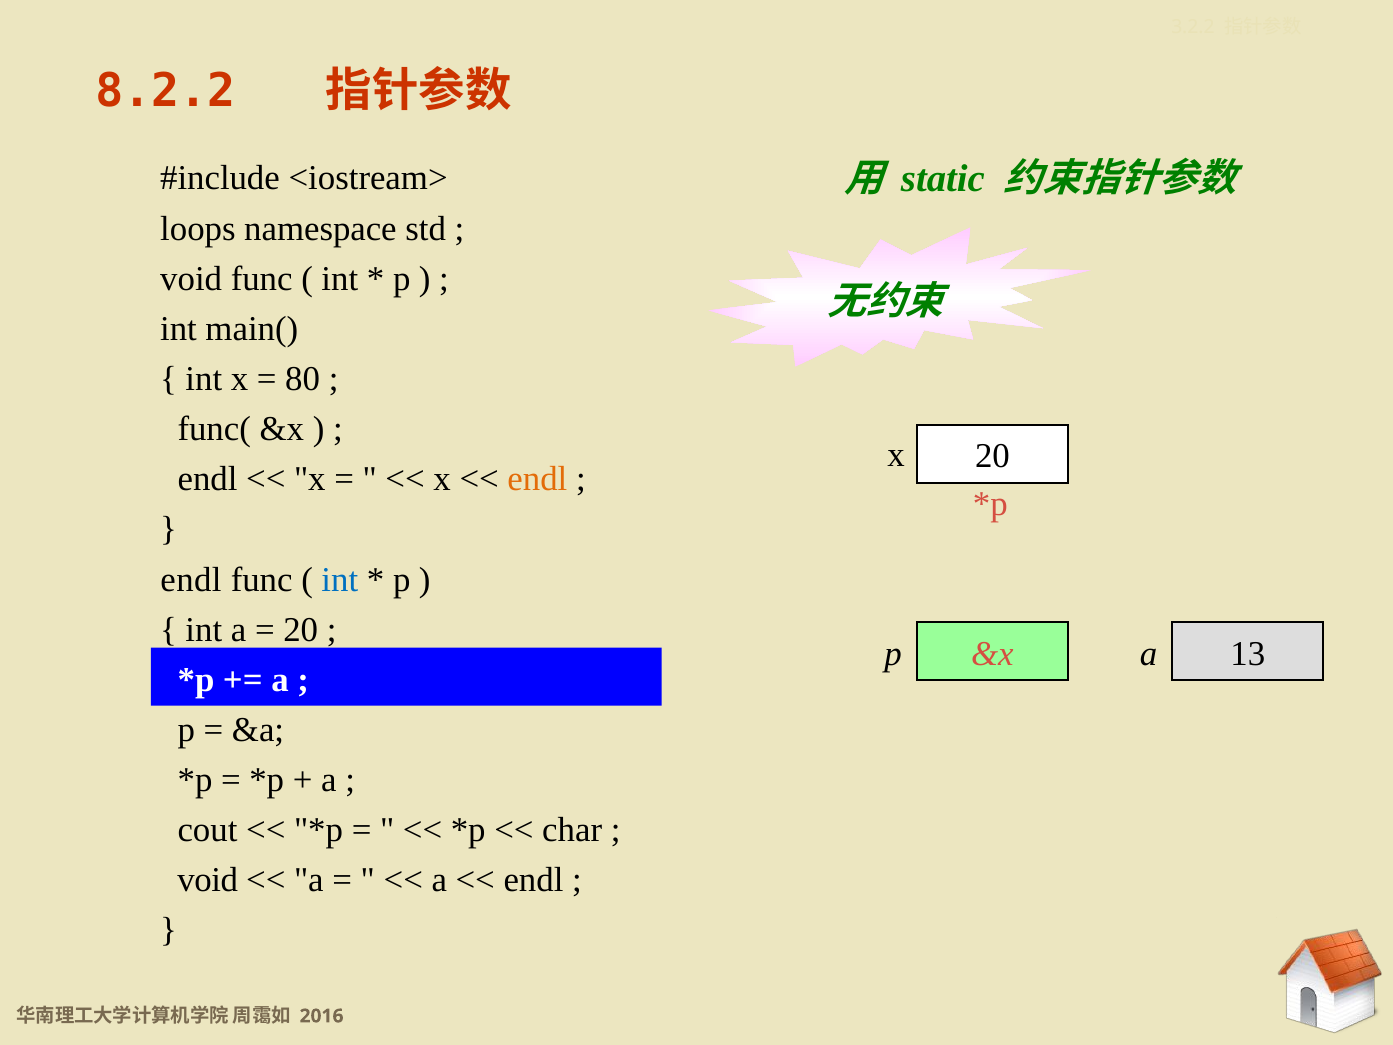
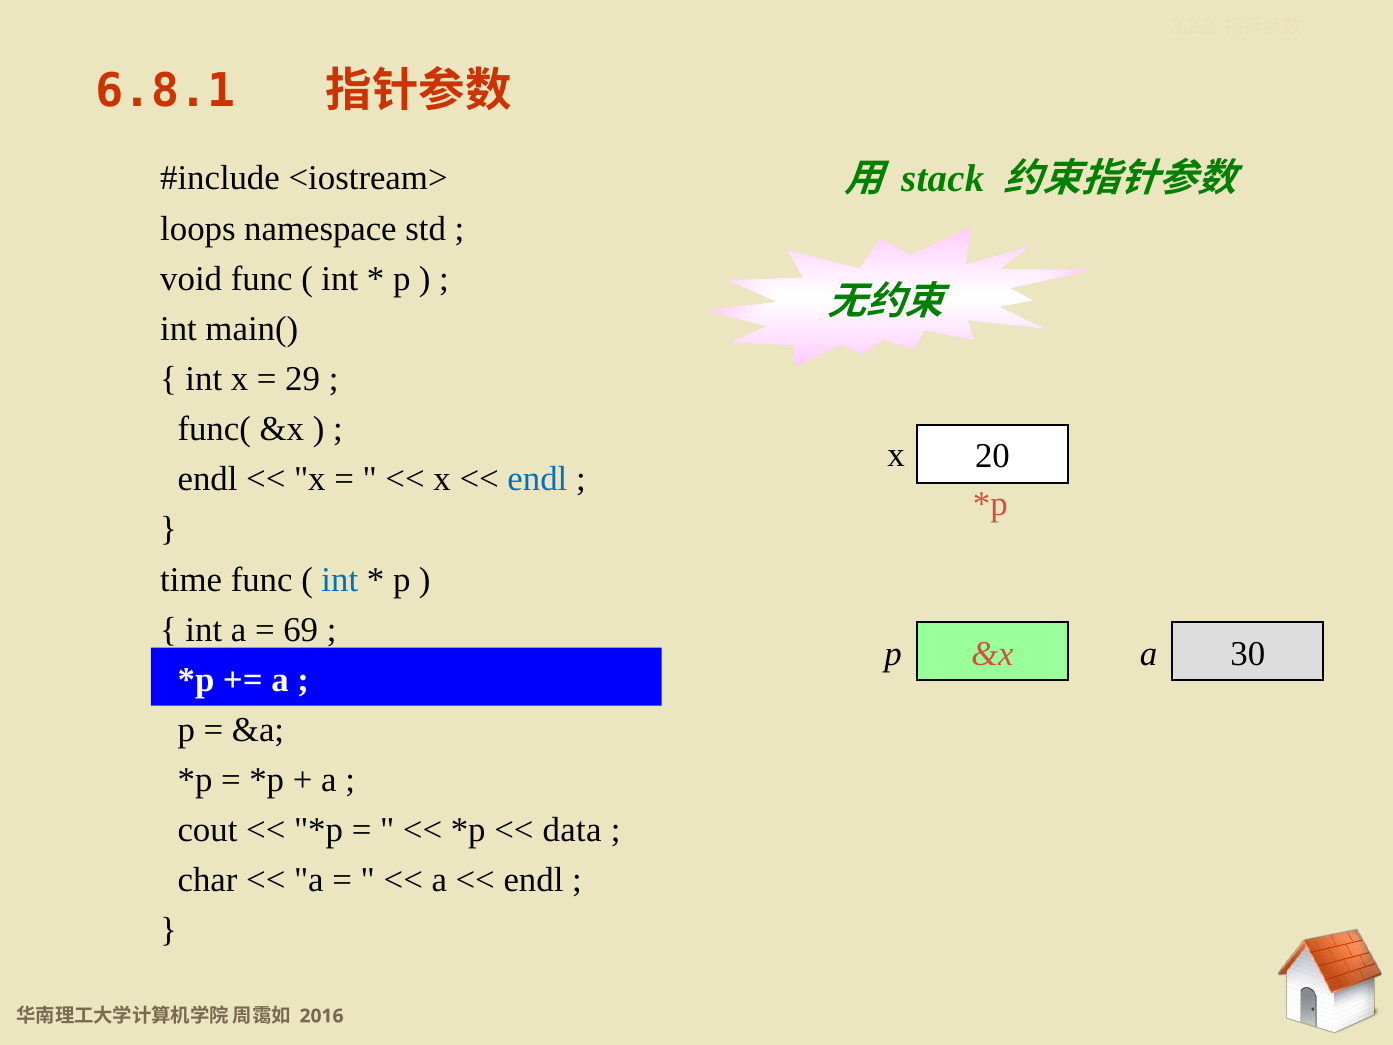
8.2.2: 8.2.2 -> 6.8.1 (165, 91)
static: static -> stack (943, 179)
80: 80 -> 29 (303, 379)
endl colour: orange -> blue (537, 479)
endl: endl -> time (191, 579)
20: 20 -> 69 (301, 630)
13: 13 -> 30 (1248, 653)
char: char -> data (572, 830)
void: void -> char (208, 880)
